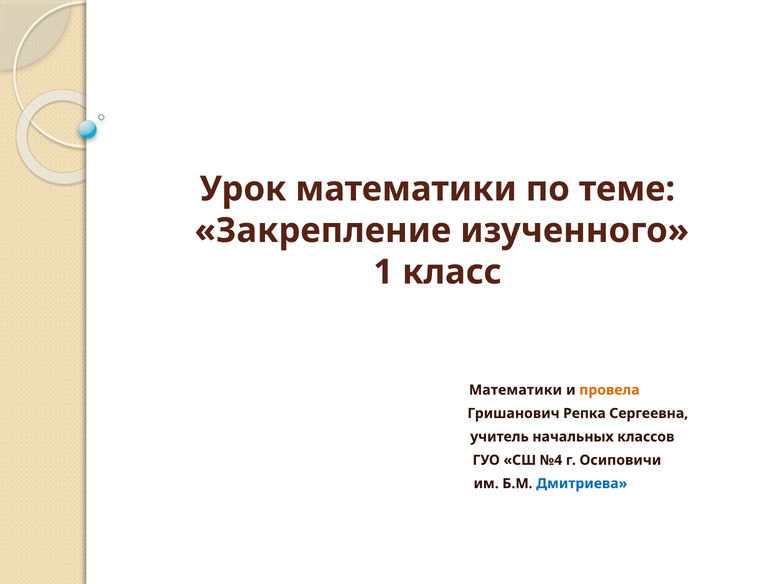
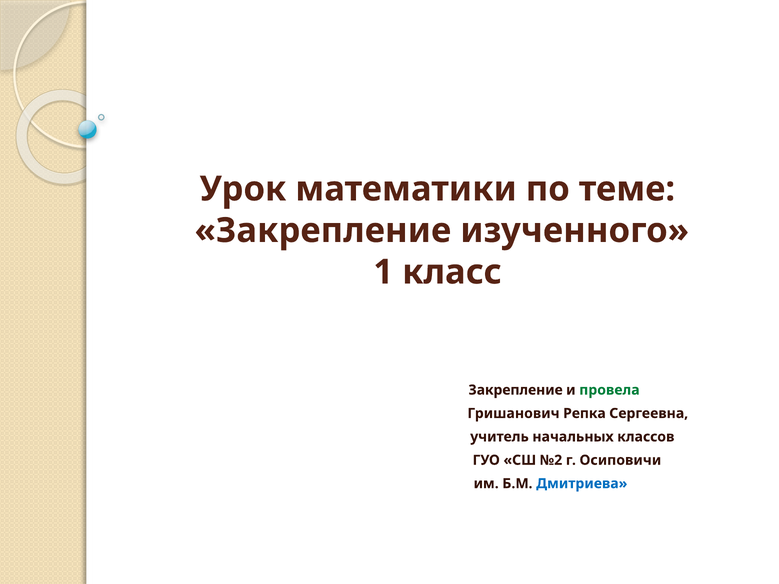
Математики: Математики -> Закрепление (516, 390)
провела colour: orange -> green (609, 390)
№4: №4 -> №2 (551, 460)
